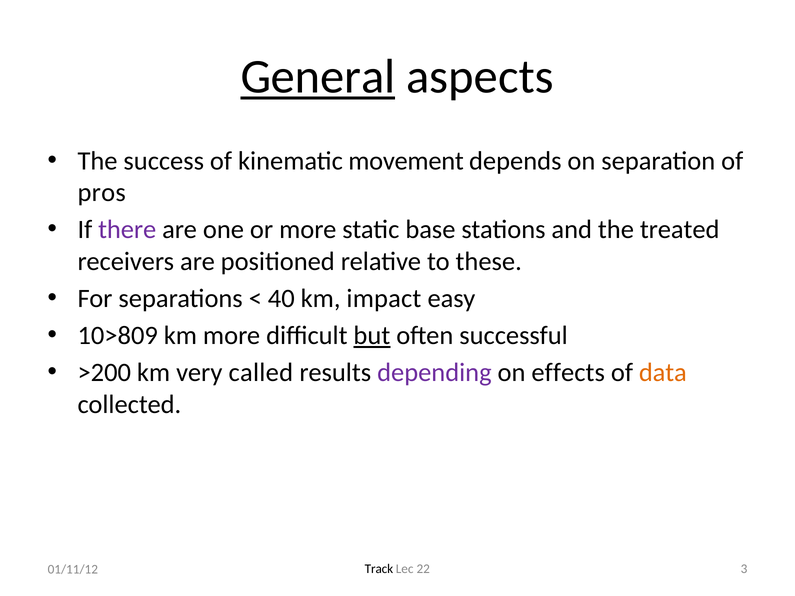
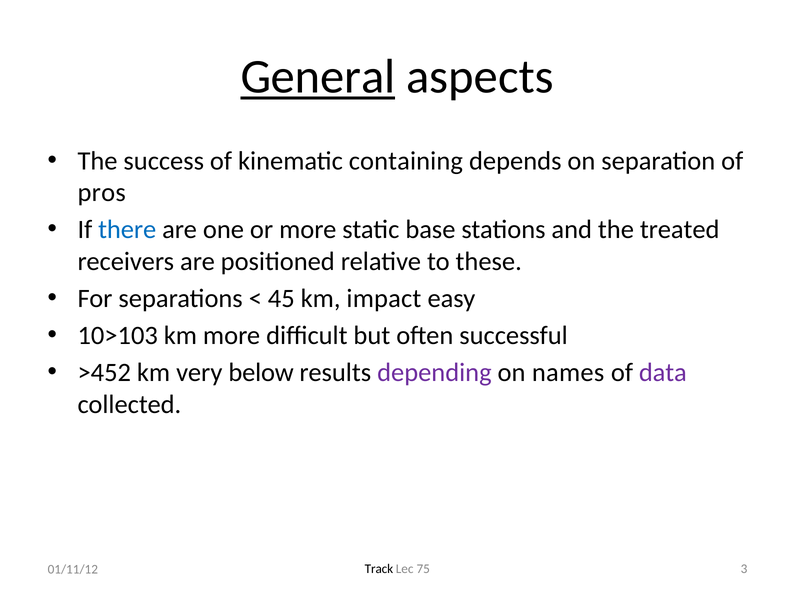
movement: movement -> containing (406, 161)
there colour: purple -> blue (127, 230)
40: 40 -> 45 (281, 299)
10>809: 10>809 -> 10>103 (118, 336)
but underline: present -> none (372, 336)
>200: >200 -> >452 (104, 373)
called: called -> below (261, 373)
effects: effects -> names (568, 373)
data colour: orange -> purple (663, 373)
22: 22 -> 75 (423, 569)
